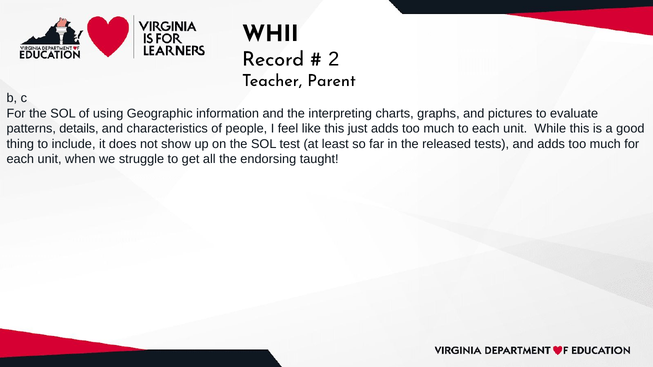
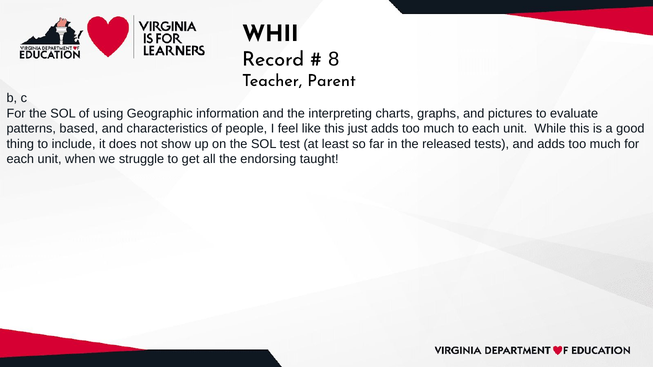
2: 2 -> 8 (334, 59)
details: details -> based (79, 129)
